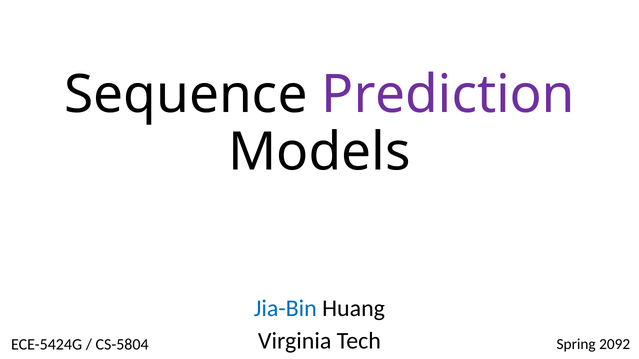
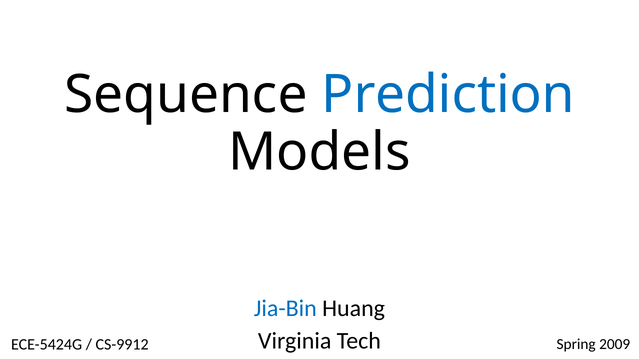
Prediction colour: purple -> blue (448, 95)
2092: 2092 -> 2009 (615, 345)
CS-5804: CS-5804 -> CS-9912 (122, 345)
